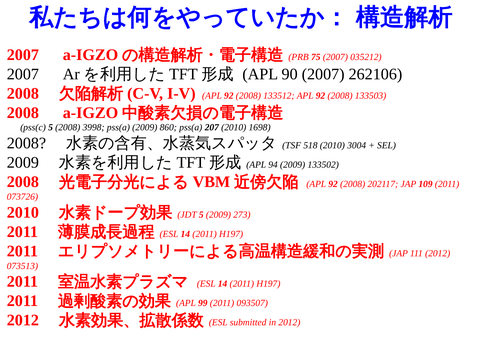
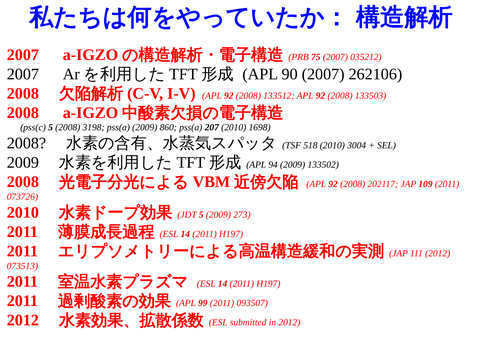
3998: 3998 -> 3198 (94, 128)
